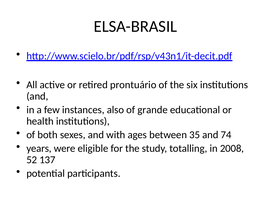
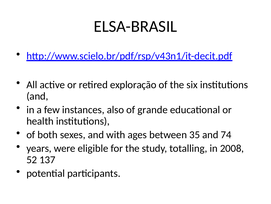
prontuário: prontuário -> exploração (133, 84)
